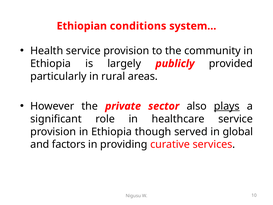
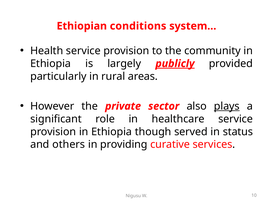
publicly underline: none -> present (175, 64)
global: global -> status (238, 132)
factors: factors -> others (69, 144)
